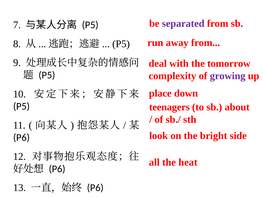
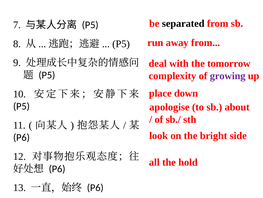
separated colour: purple -> black (183, 23)
teenagers: teenagers -> apologise (169, 107)
heat: heat -> hold (188, 162)
